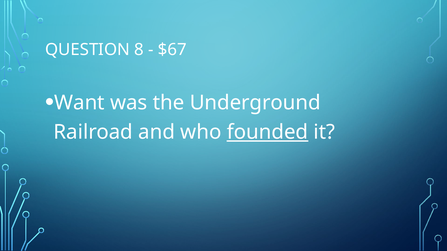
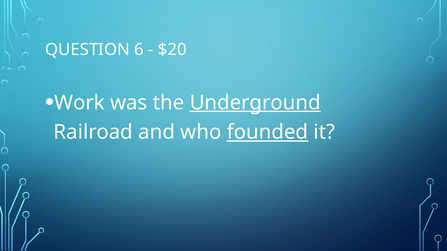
8: 8 -> 6 (139, 50)
$67: $67 -> $20 (172, 50)
Want: Want -> Work (79, 103)
Underground underline: none -> present (255, 103)
